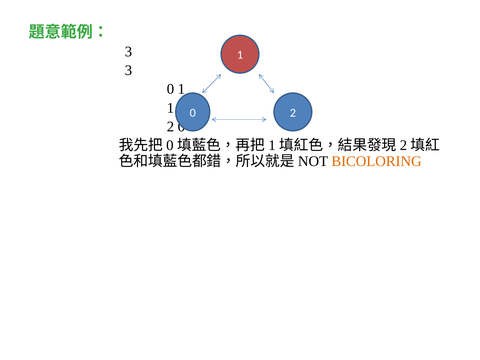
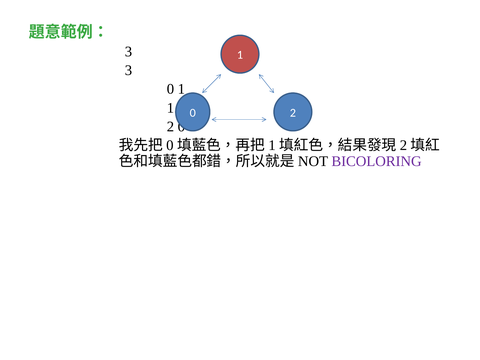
BICOLORING colour: orange -> purple (377, 161)
